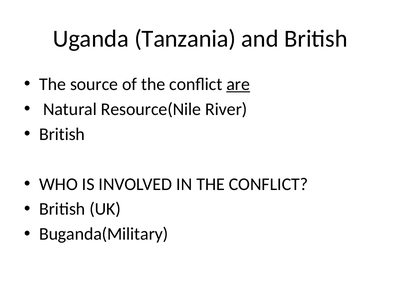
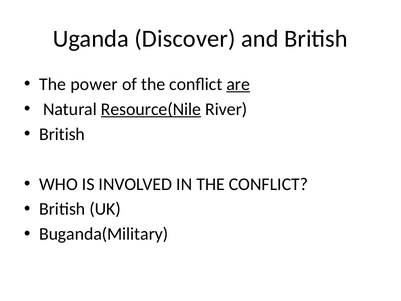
Tanzania: Tanzania -> Discover (185, 39)
source: source -> power (94, 84)
Resource(Nile underline: none -> present (151, 109)
